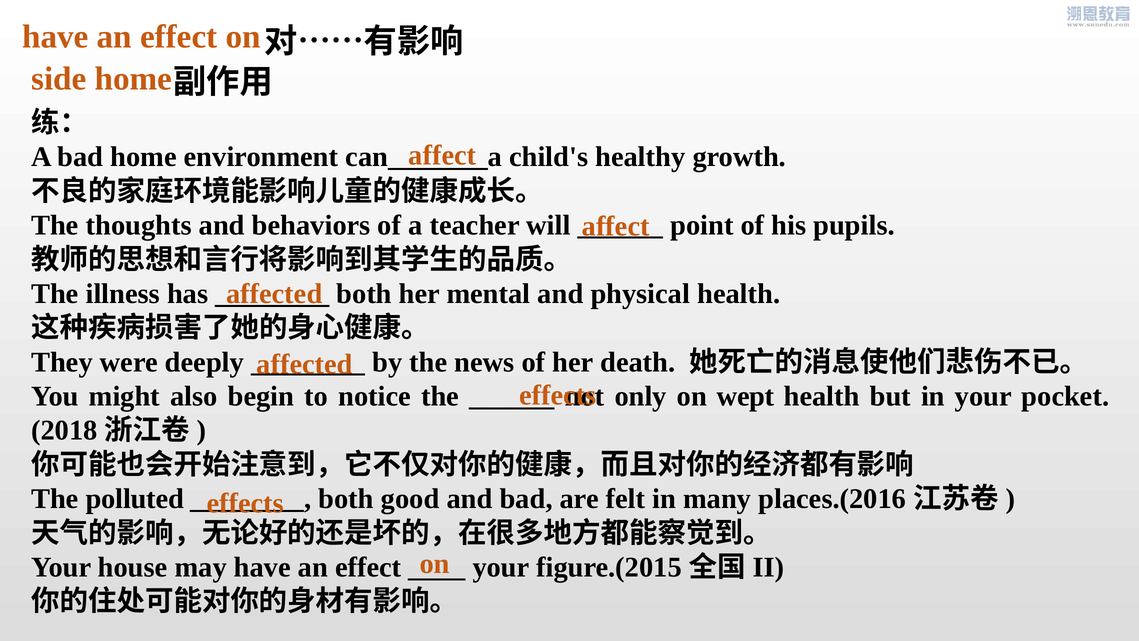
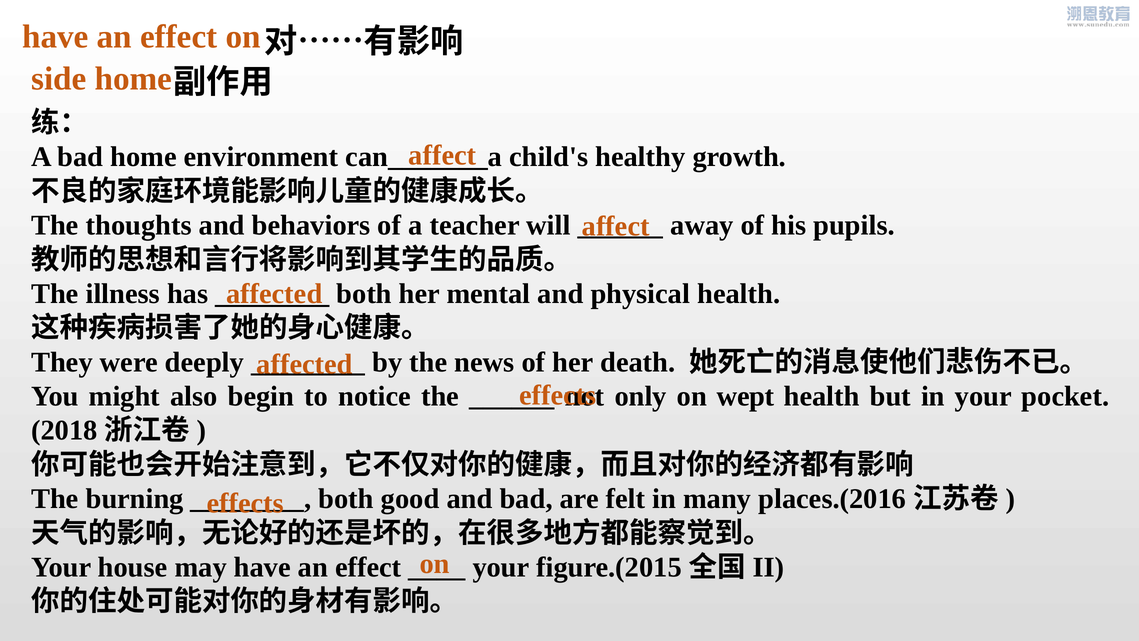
point: point -> away (702, 225)
polluted: polluted -> burning (135, 499)
